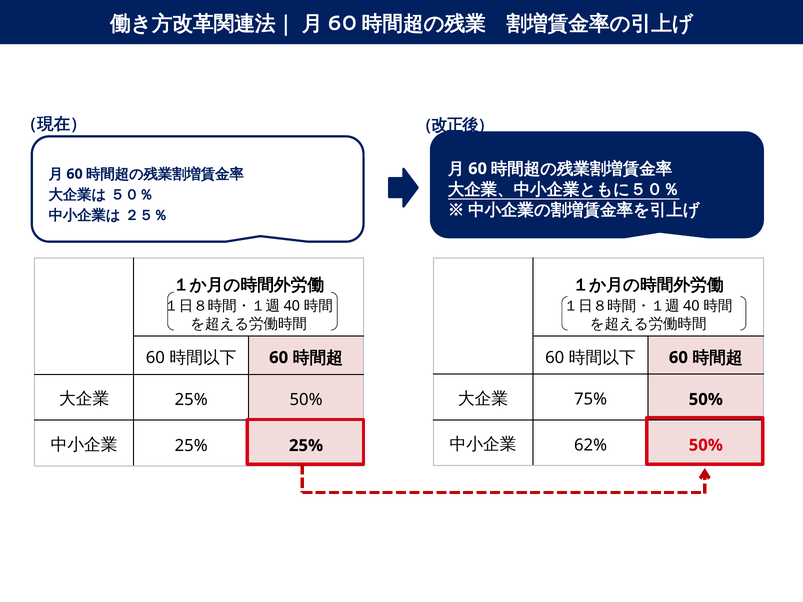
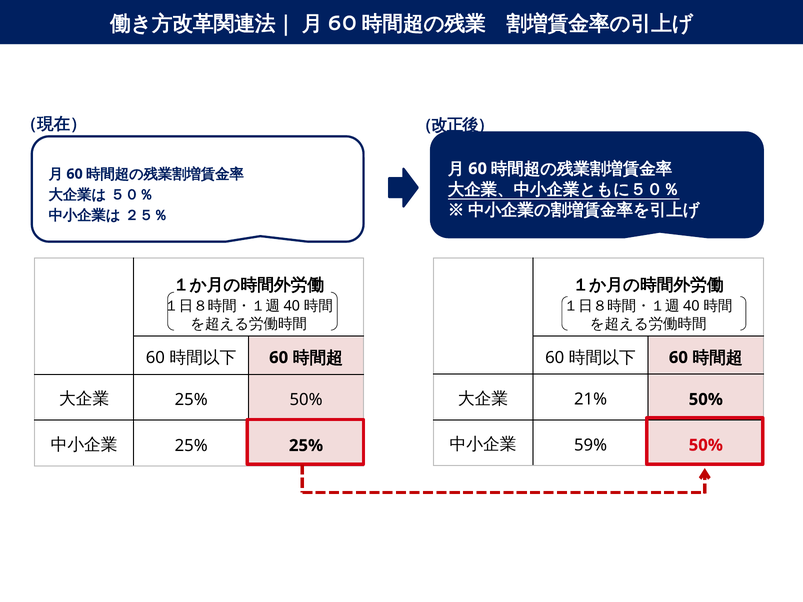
75%: 75% -> 21% (591, 400)
62%: 62% -> 59% (591, 445)
